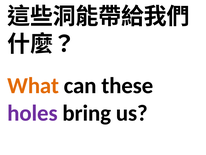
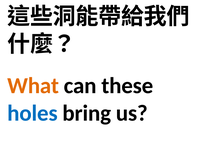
holes colour: purple -> blue (32, 113)
